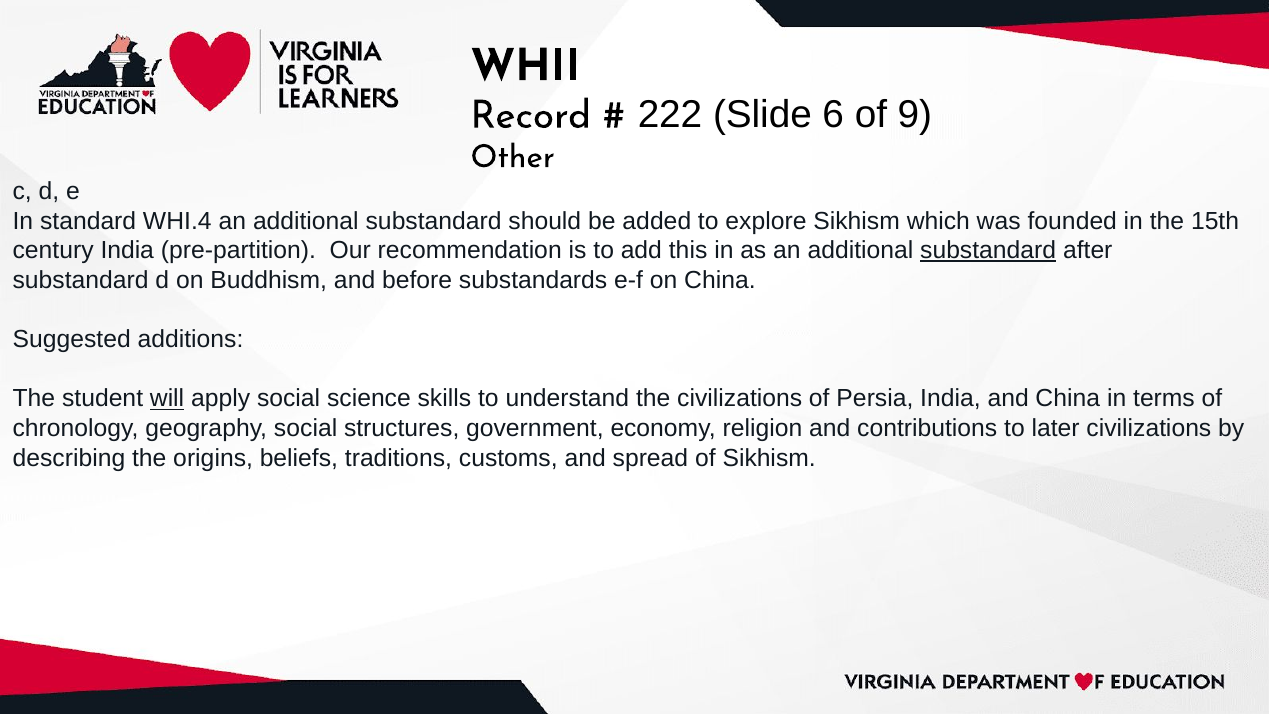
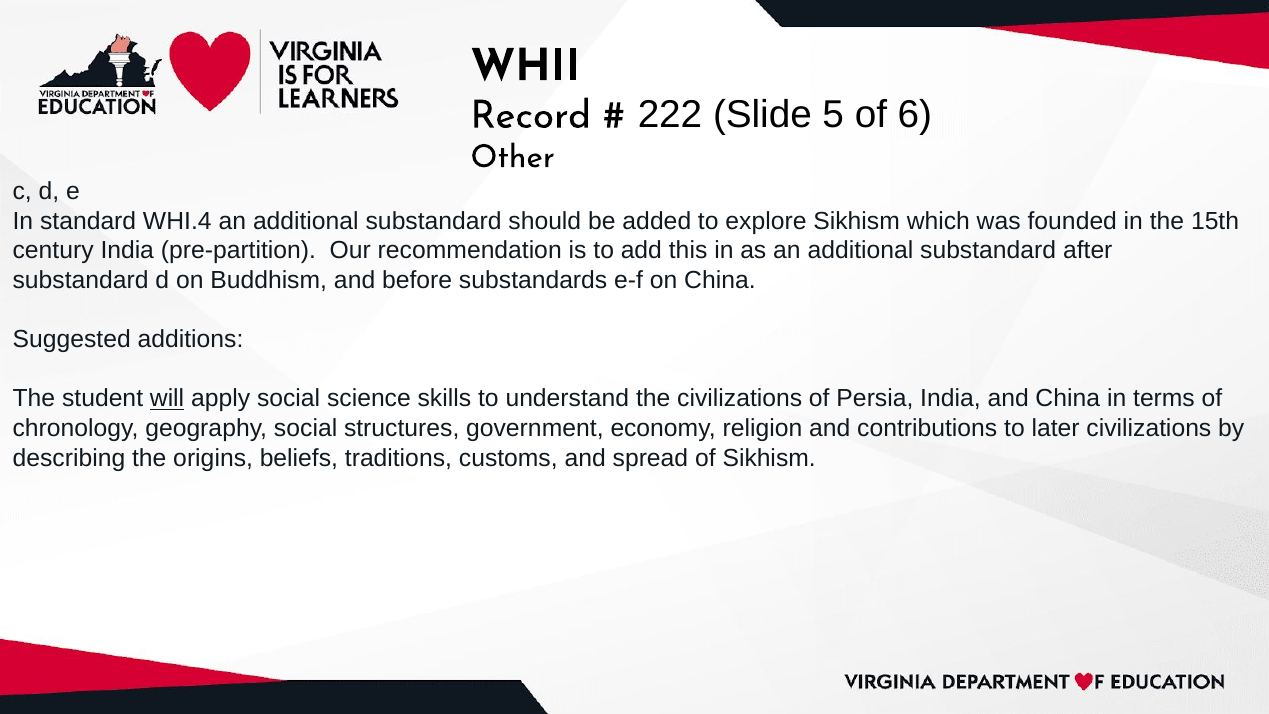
6: 6 -> 5 (833, 115)
9: 9 -> 6 (915, 115)
substandard underline: present -> none (988, 250)
